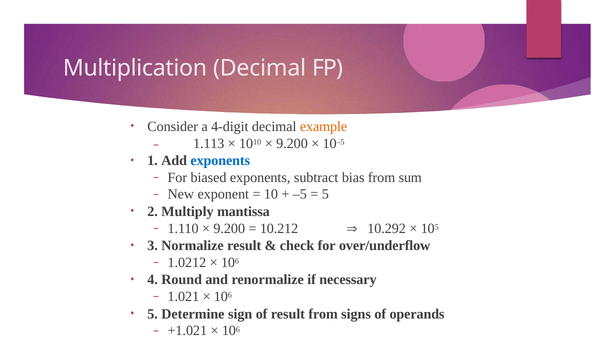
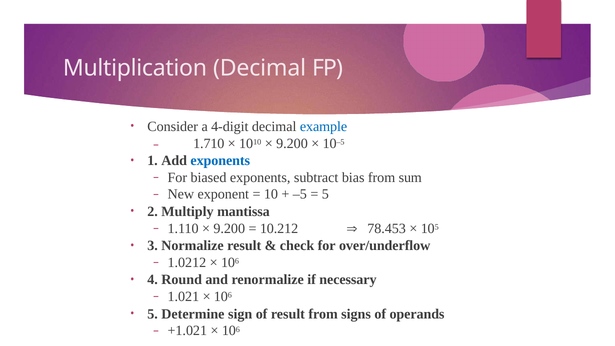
example colour: orange -> blue (324, 126)
1.113: 1.113 -> 1.710 (209, 143)
10.292: 10.292 -> 78.453 (387, 228)
